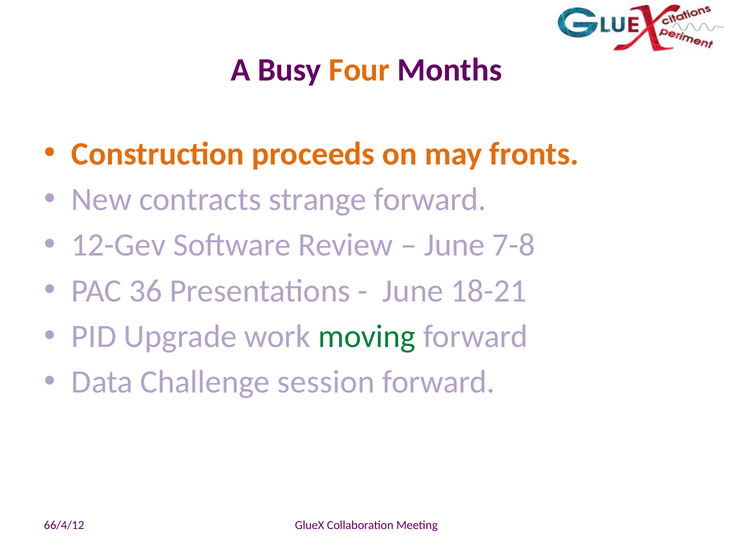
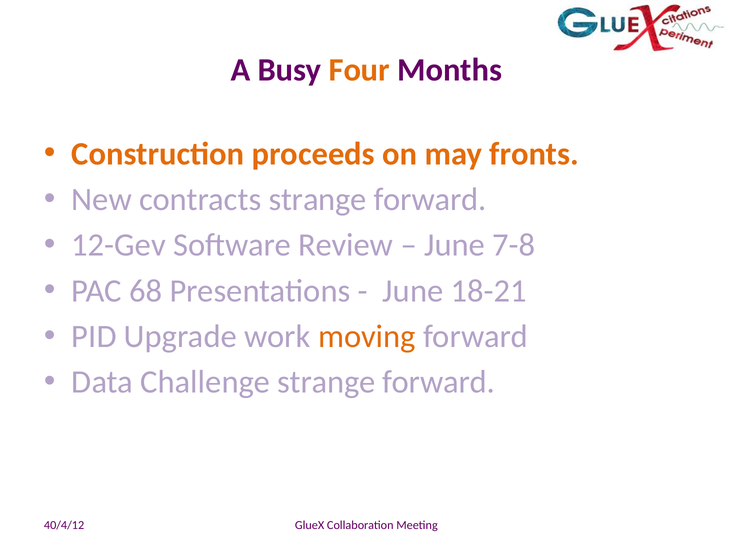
36: 36 -> 68 (146, 291)
moving colour: green -> orange (367, 336)
Challenge session: session -> strange (326, 382)
66/4/12: 66/4/12 -> 40/4/12 (64, 525)
